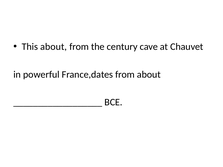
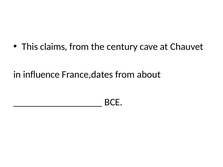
This about: about -> claims (54, 47)
powerful: powerful -> influence (41, 75)
